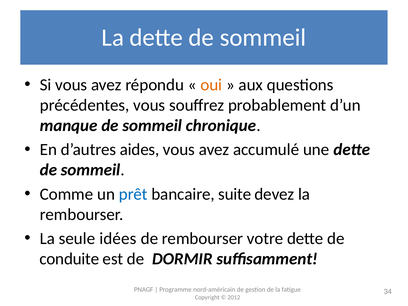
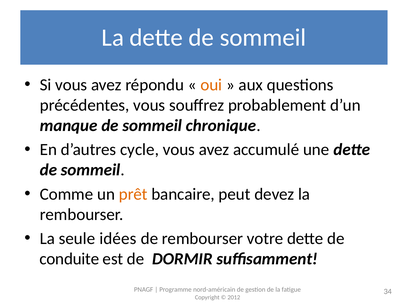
aides: aides -> cycle (140, 150)
prêt colour: blue -> orange (133, 194)
suite: suite -> peut (235, 194)
